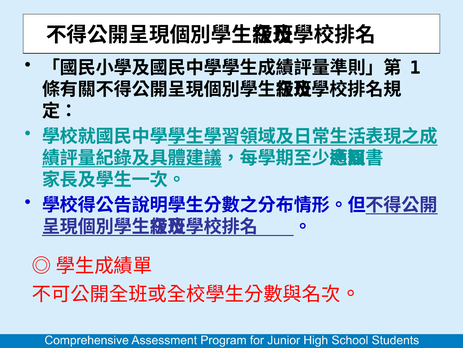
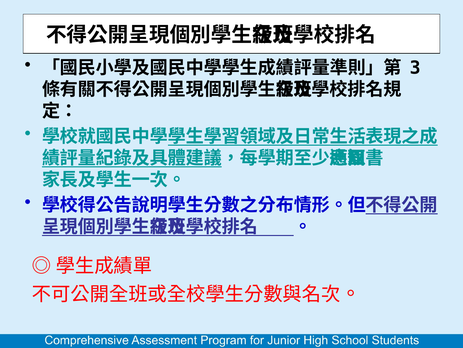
1: 1 -> 3 (415, 68)
